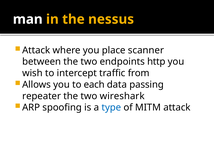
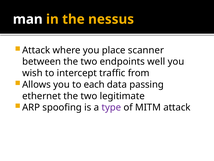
http: http -> well (156, 61)
repeater: repeater -> ethernet (42, 96)
wireshark: wireshark -> legitimate (122, 96)
type colour: blue -> purple (111, 107)
